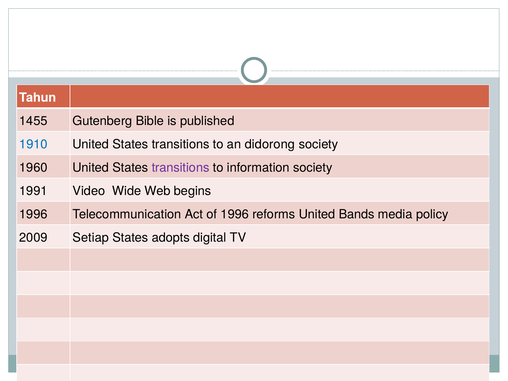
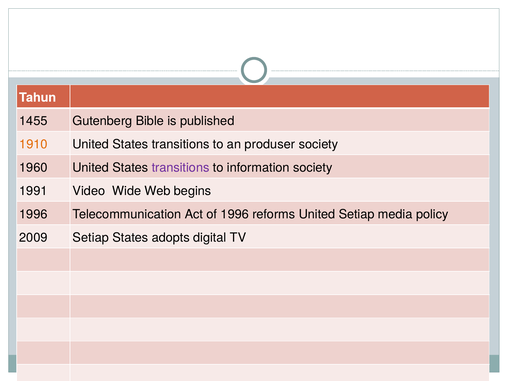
1910 colour: blue -> orange (33, 144)
didorong: didorong -> produser (270, 144)
United Bands: Bands -> Setiap (357, 214)
